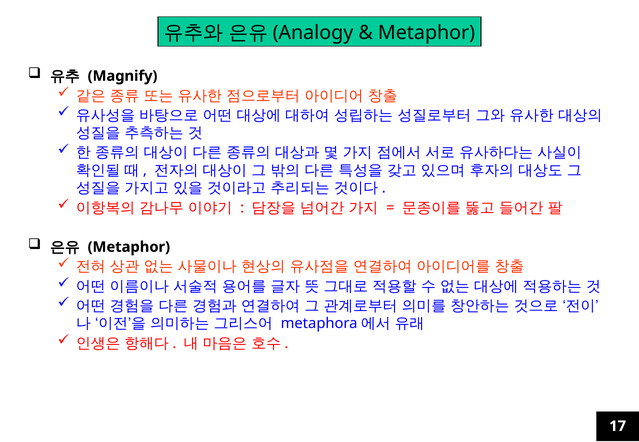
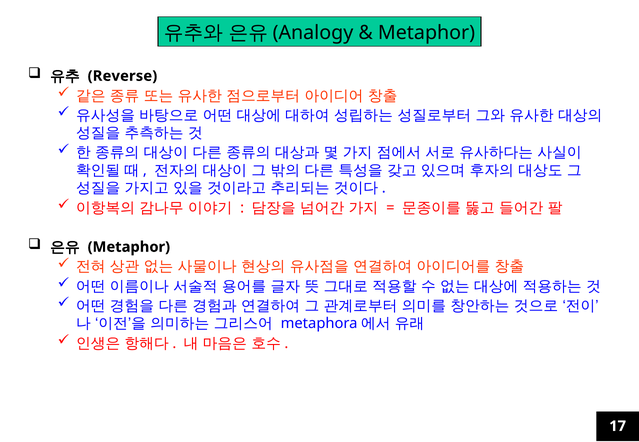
Magnify: Magnify -> Reverse (122, 76)
